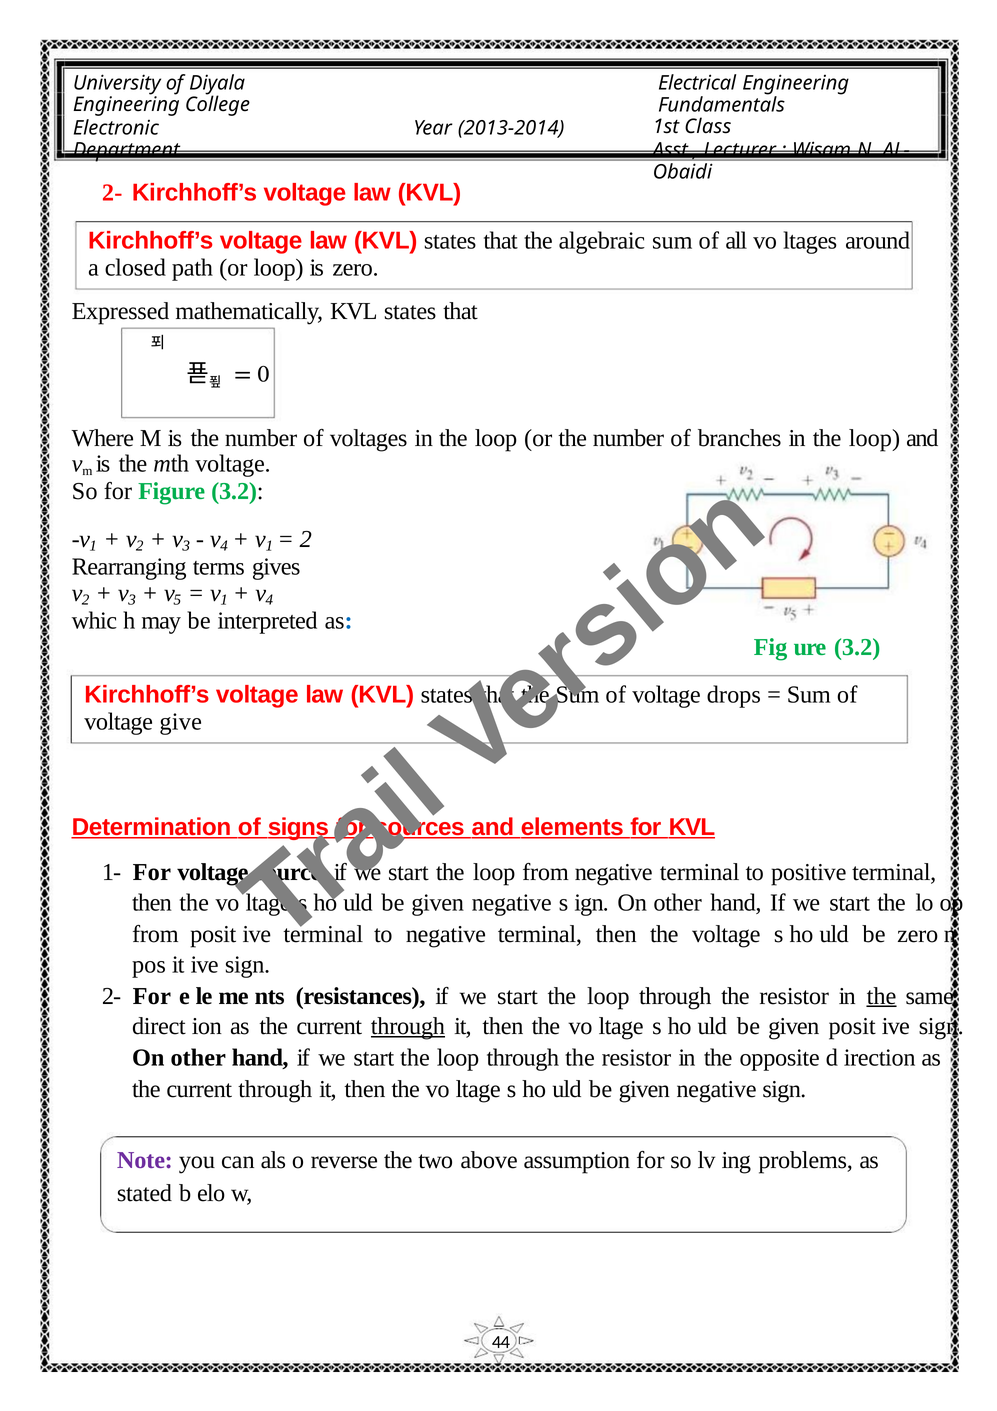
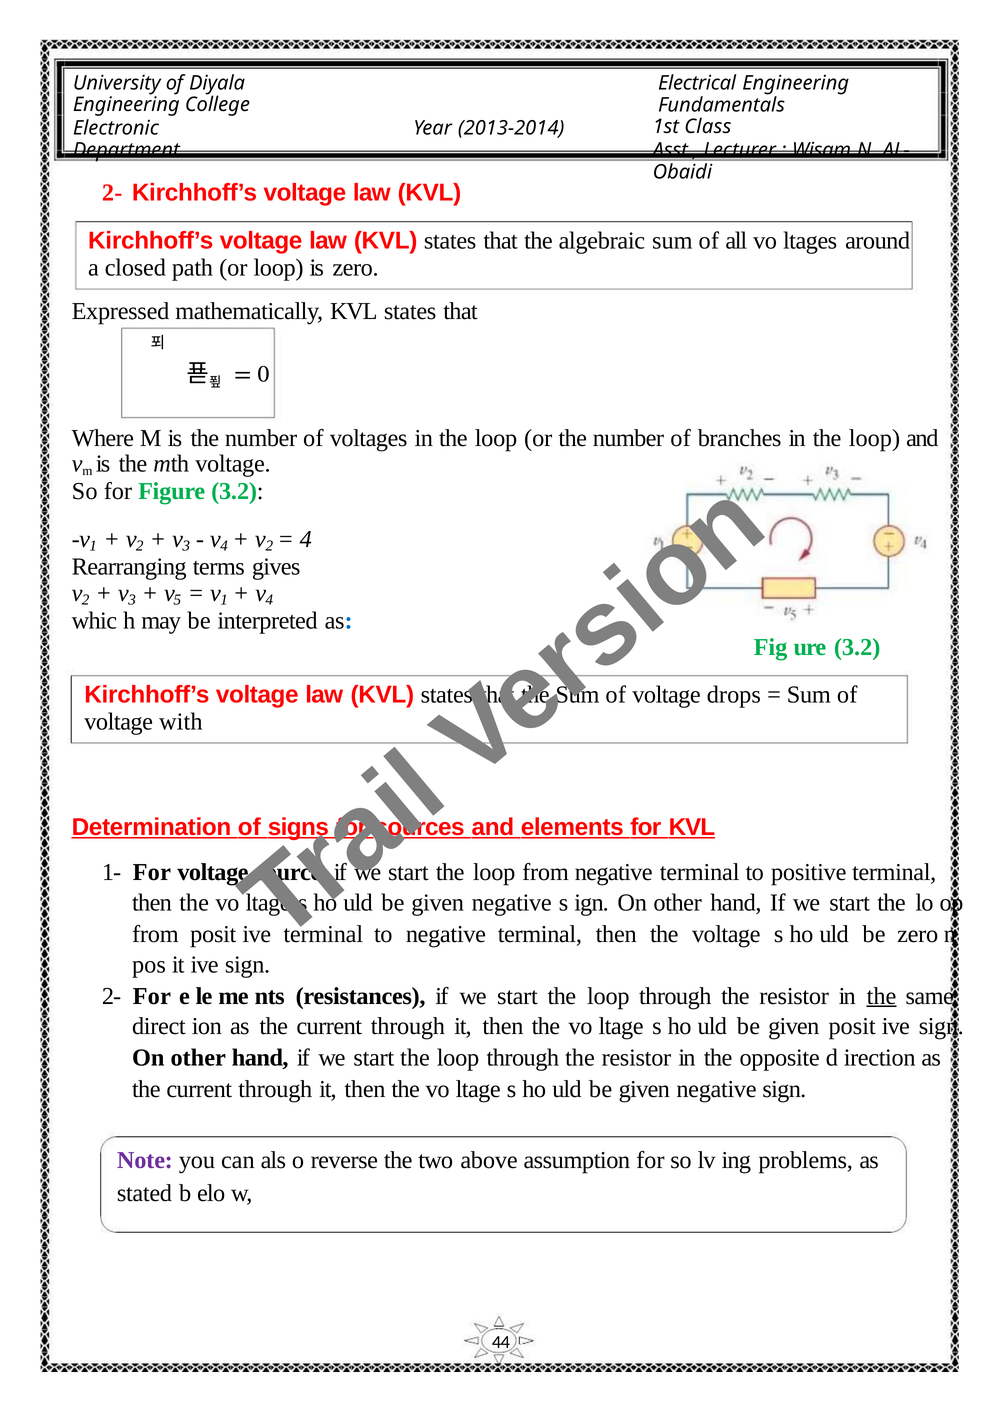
2: 2 -> 4 (306, 539)
4 1: 1 -> 2 (269, 546)
give: give -> with (181, 722)
through underline: present -> none (408, 1026)
